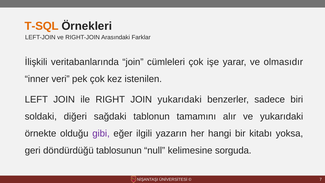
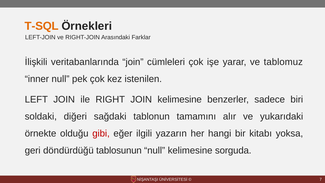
olmasıdır: olmasıdır -> tablomuz (283, 62)
inner veri: veri -> null (61, 79)
JOIN yukarıdaki: yukarıdaki -> kelimesine (180, 99)
gibi colour: purple -> red (101, 133)
